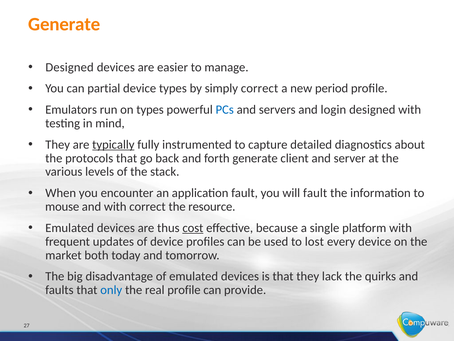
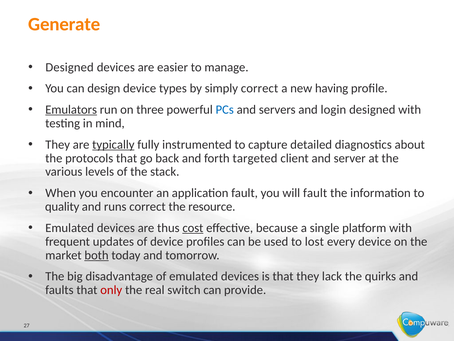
partial: partial -> design (104, 88)
period: period -> having (332, 88)
Emulators underline: none -> present (71, 109)
on types: types -> three (150, 109)
forth generate: generate -> targeted (255, 158)
mouse: mouse -> quality (62, 206)
and with: with -> runs (115, 206)
both underline: none -> present (97, 255)
only colour: blue -> red (111, 290)
real profile: profile -> switch (184, 290)
